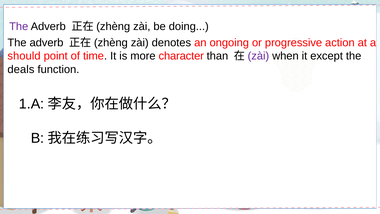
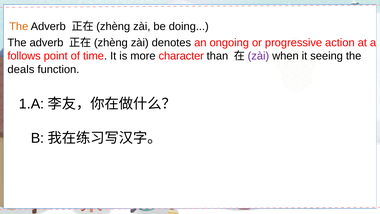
The colour: purple -> orange (19, 26)
should: should -> follows (24, 56)
except: except -> seeing (327, 56)
